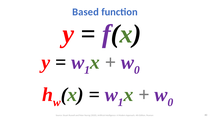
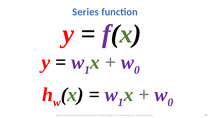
Based: Based -> Series (86, 12)
